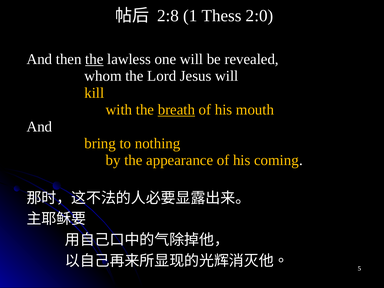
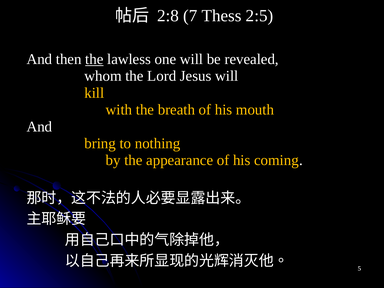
1: 1 -> 7 (190, 16)
2:0: 2:0 -> 2:5 (259, 16)
breath underline: present -> none (176, 110)
